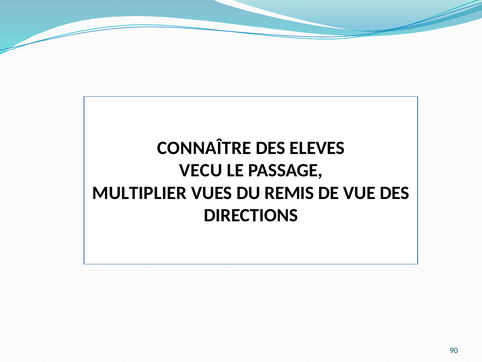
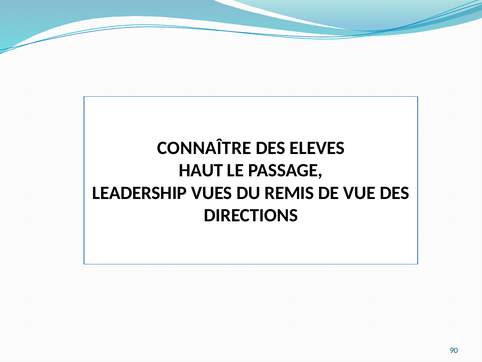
VECU: VECU -> HAUT (201, 170)
MULTIPLIER: MULTIPLIER -> LEADERSHIP (140, 193)
